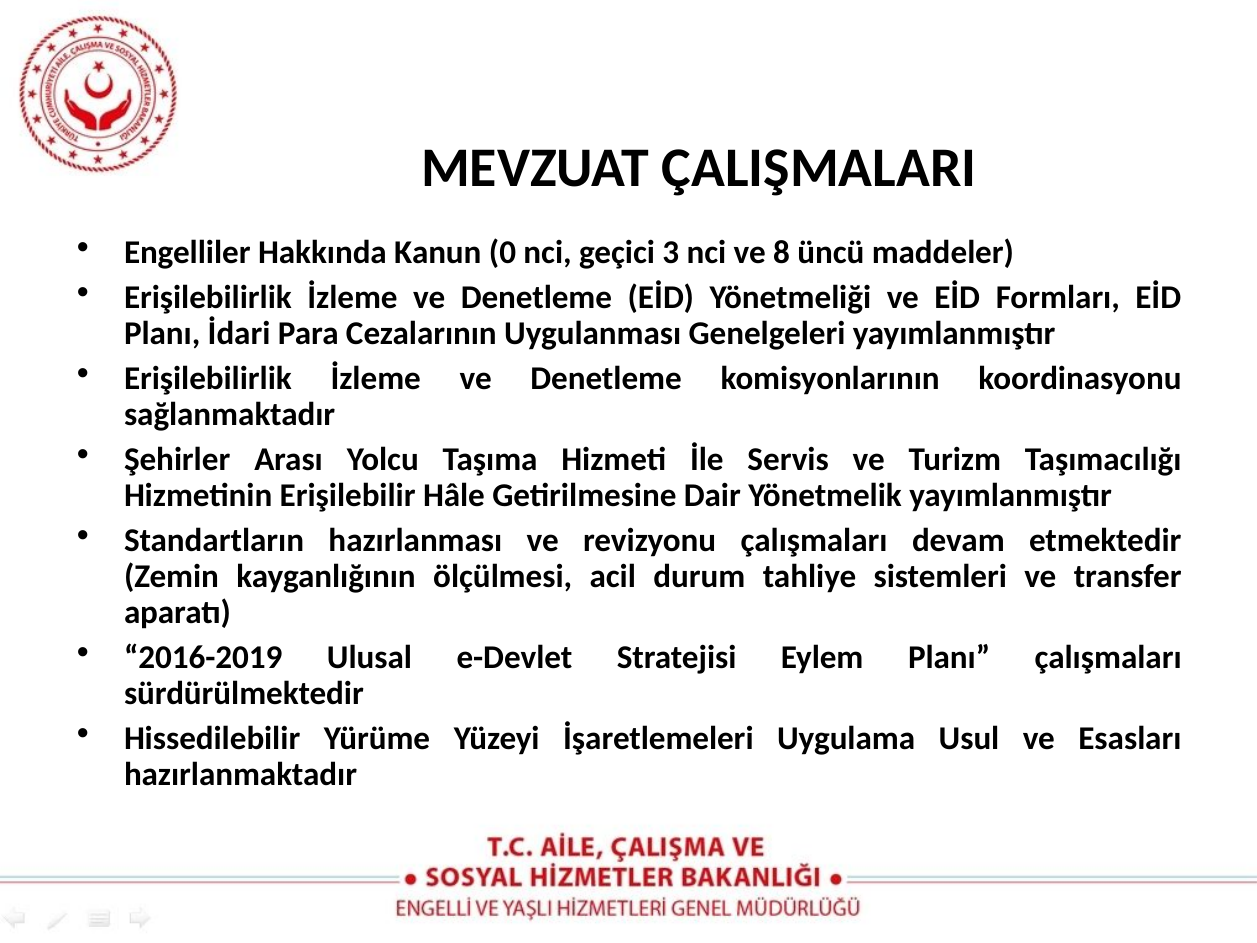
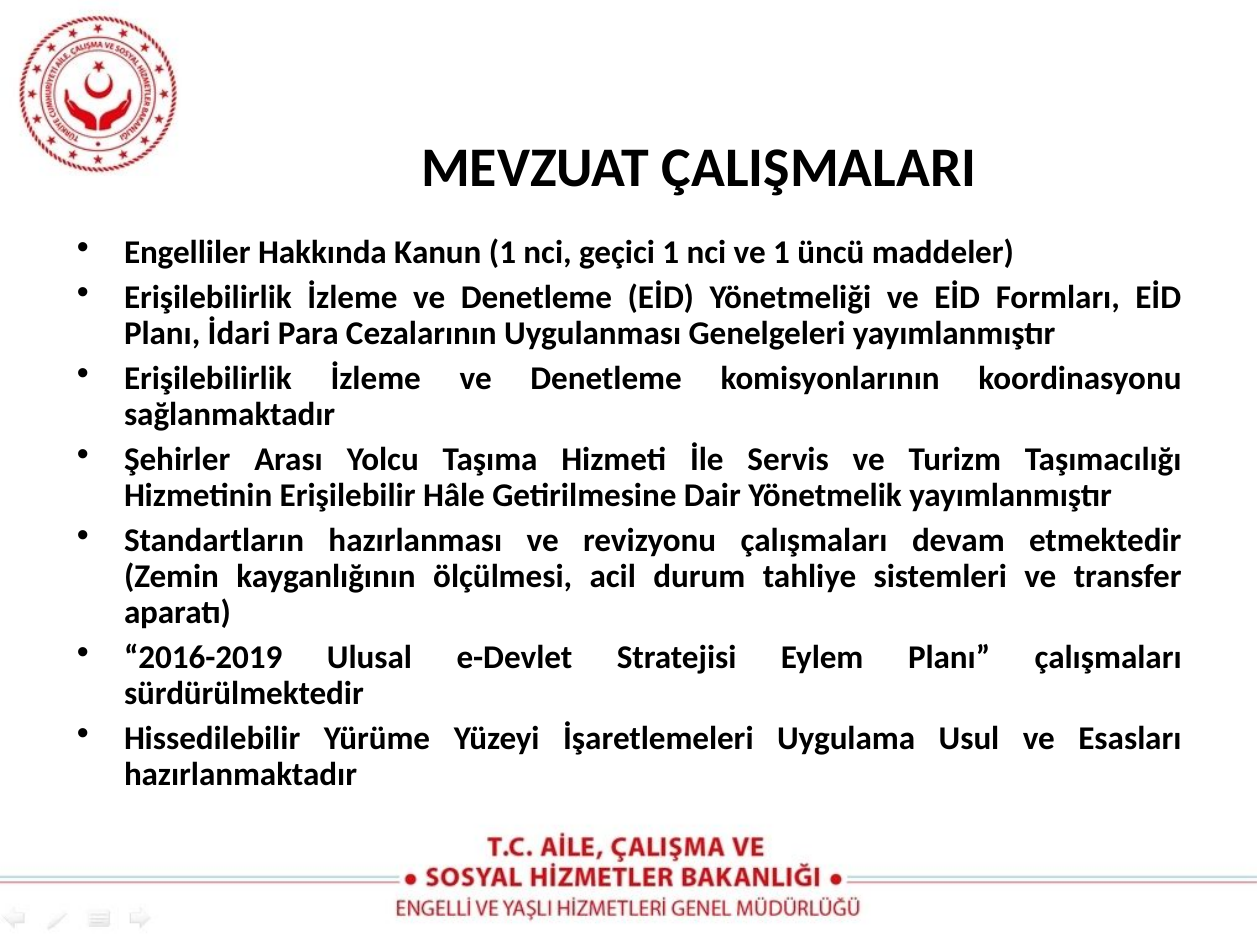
Kanun 0: 0 -> 1 (503, 252)
geçici 3: 3 -> 1 (671, 252)
ve 8: 8 -> 1 (782, 252)
